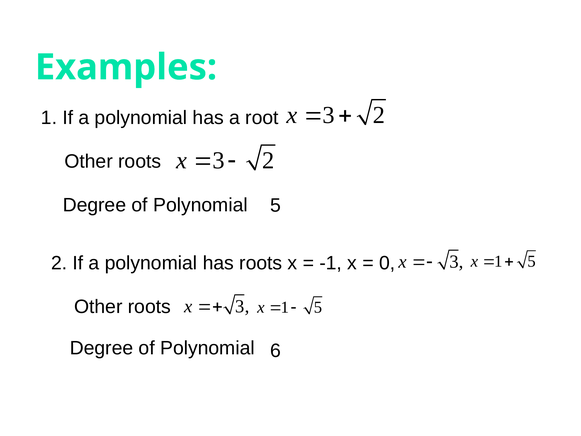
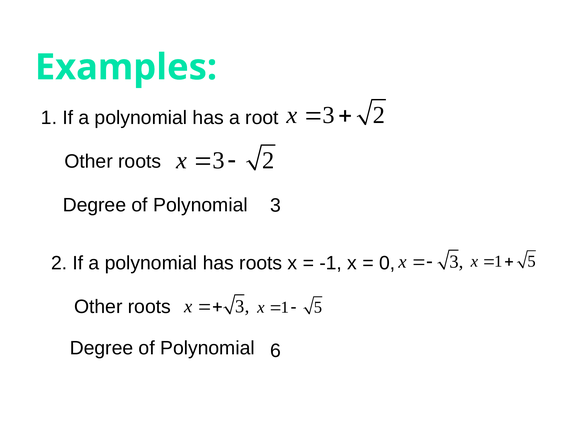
Polynomial 5: 5 -> 3 (275, 205)
